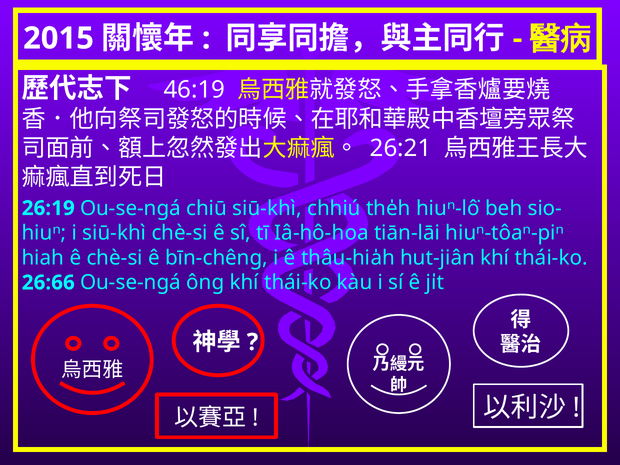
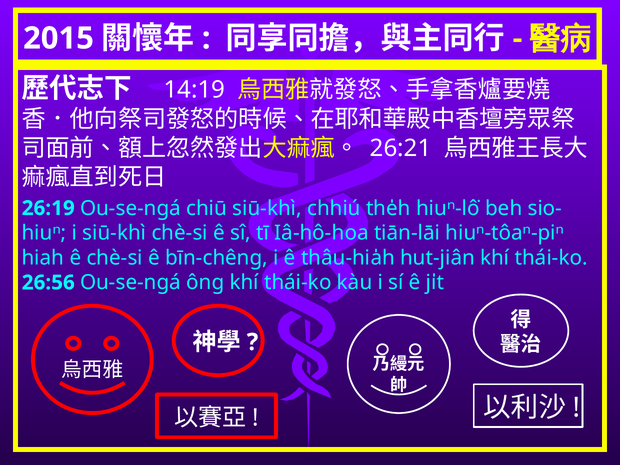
46:19: 46:19 -> 14:19 (194, 90)
26:66: 26:66 -> 26:56 (48, 283)
